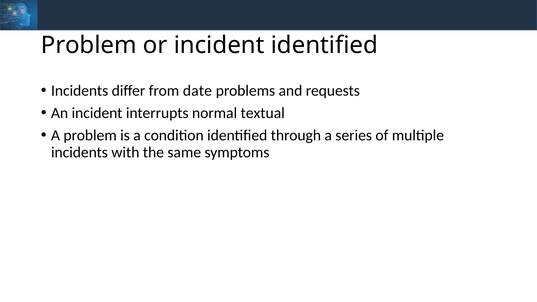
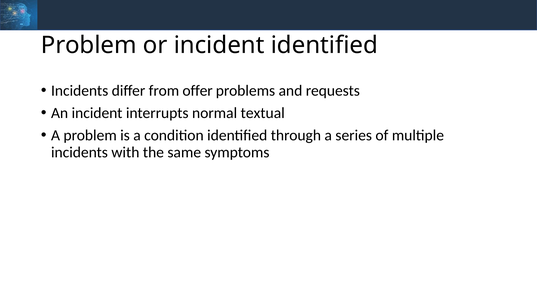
date: date -> offer (198, 91)
